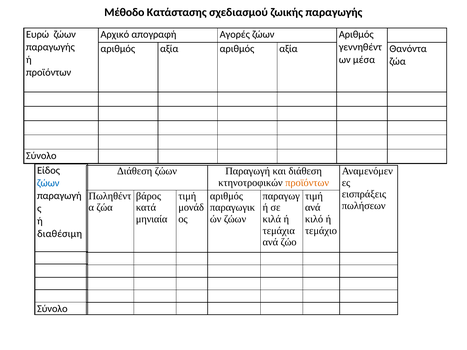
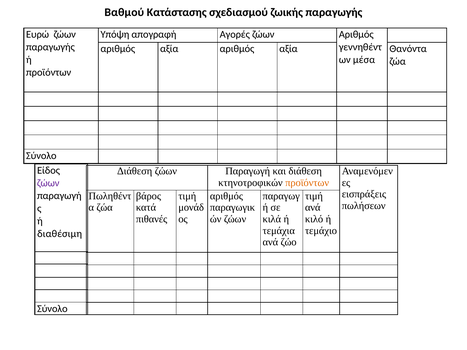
Μέθοδο: Μέθοδο -> Βαθμού (124, 12)
Αρχικό: Αρχικό -> Υπόψη (115, 34)
ζώων colour: blue -> purple (48, 183)
μηνιαία: μηνιαία -> πιθανές (152, 219)
